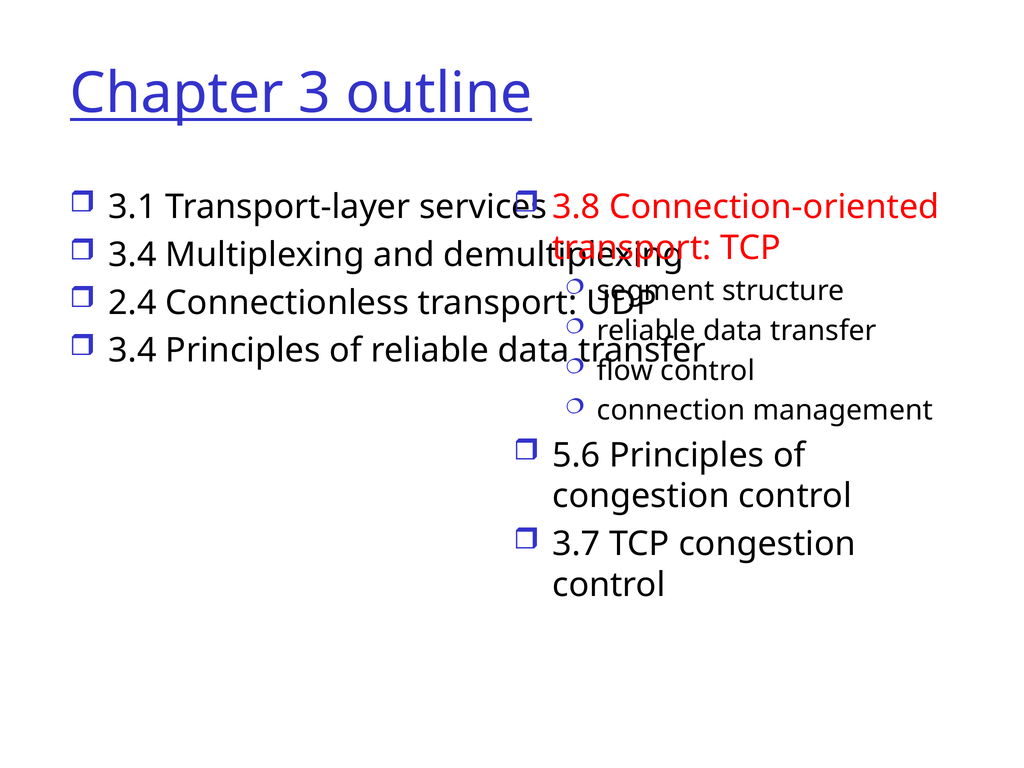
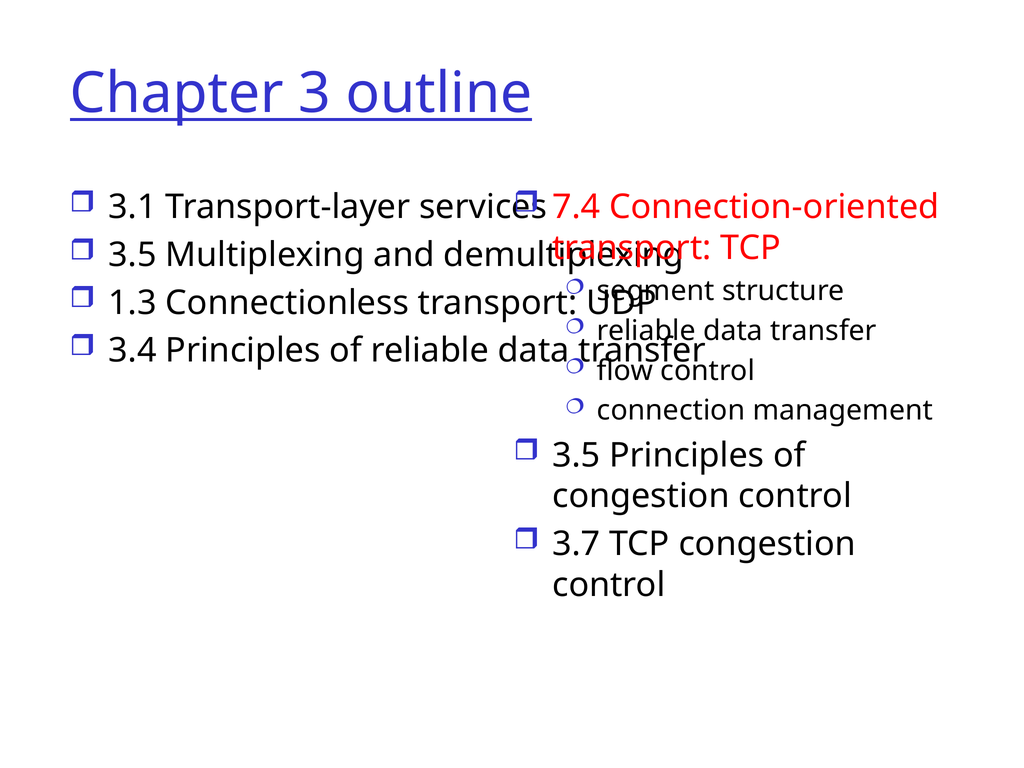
3.8: 3.8 -> 7.4 (576, 207)
3.4: 3.4 -> 3.5 (132, 255)
2.4: 2.4 -> 1.3 (132, 303)
5.6: 5.6 -> 3.5 (576, 455)
